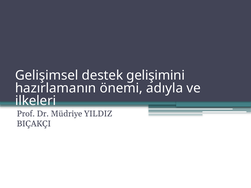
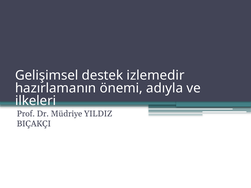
gelişimini: gelişimini -> izlemedir (156, 76)
